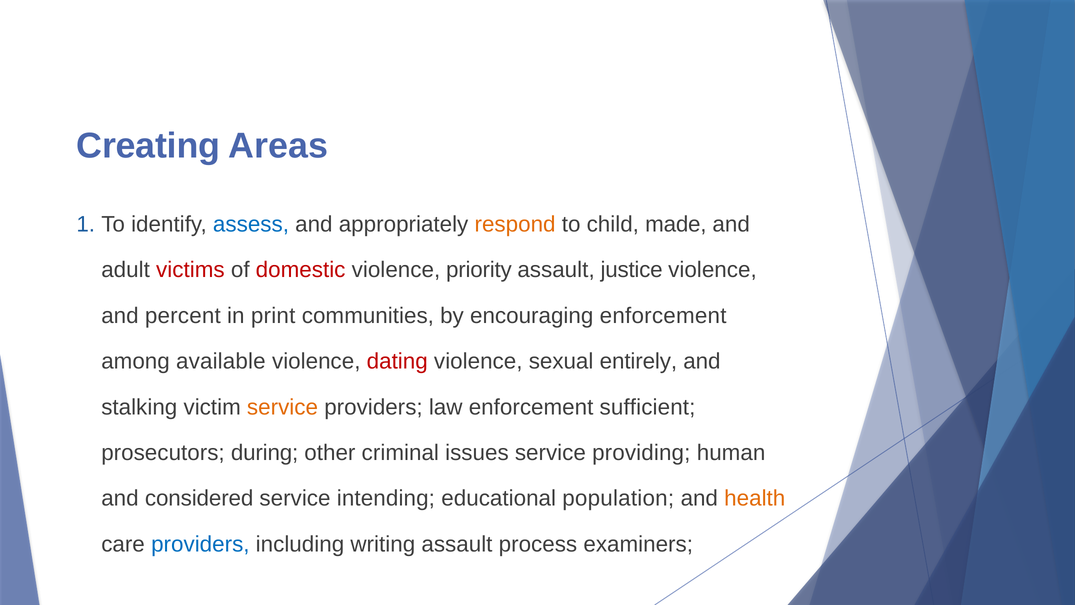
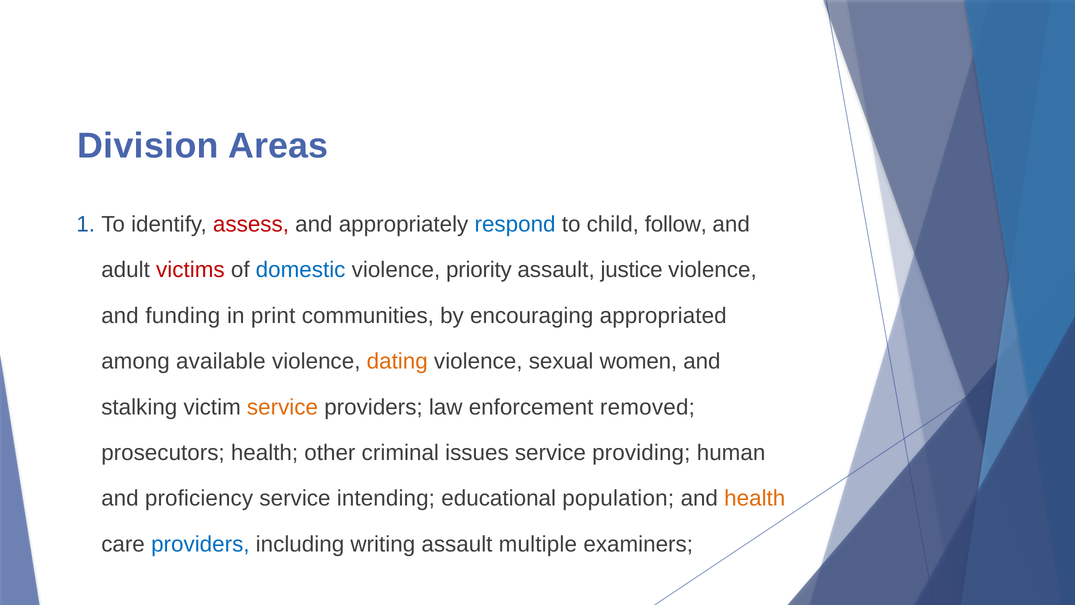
Creating: Creating -> Division (148, 146)
assess colour: blue -> red (251, 224)
respond colour: orange -> blue (515, 224)
made: made -> follow (676, 224)
domestic colour: red -> blue (301, 270)
percent: percent -> funding (183, 316)
encouraging enforcement: enforcement -> appropriated (663, 316)
dating colour: red -> orange (397, 361)
entirely: entirely -> women (638, 361)
sufficient: sufficient -> removed (647, 407)
prosecutors during: during -> health (265, 453)
considered: considered -> proficiency (199, 498)
process: process -> multiple (538, 544)
